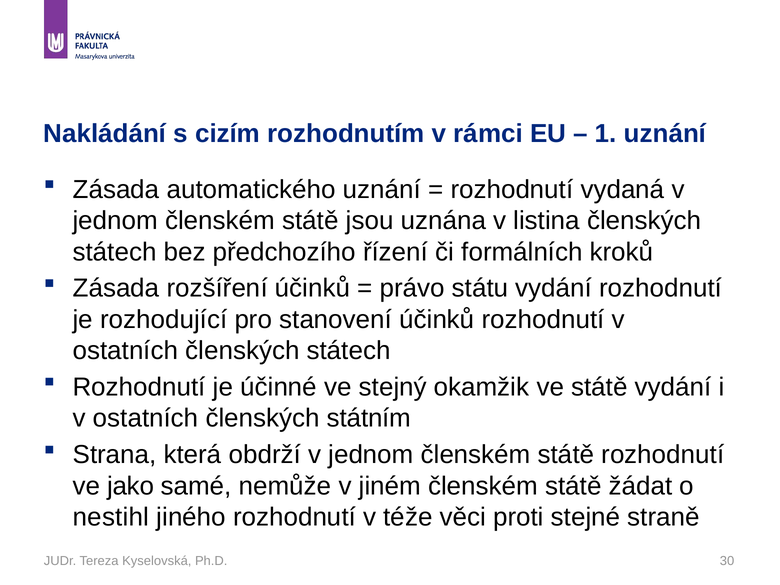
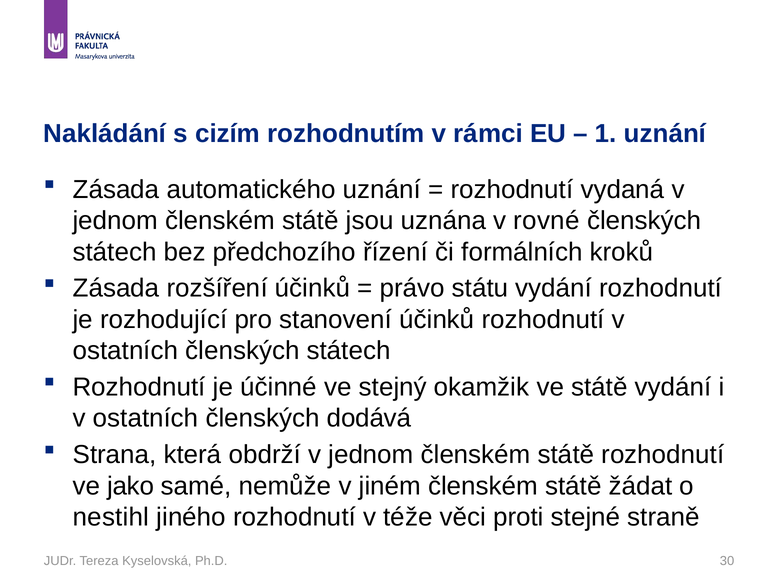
listina: listina -> rovné (547, 221)
státním: státním -> dodává (369, 418)
